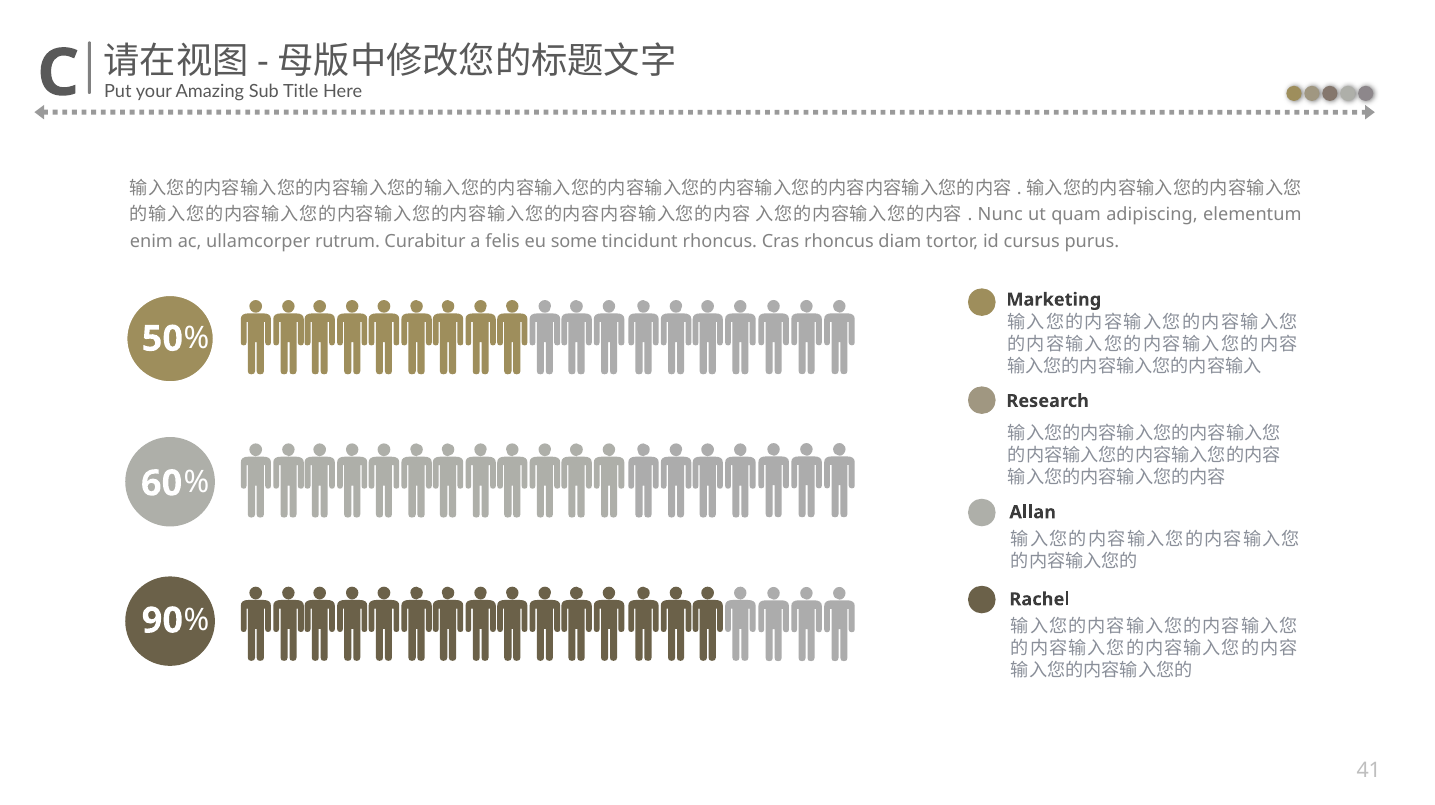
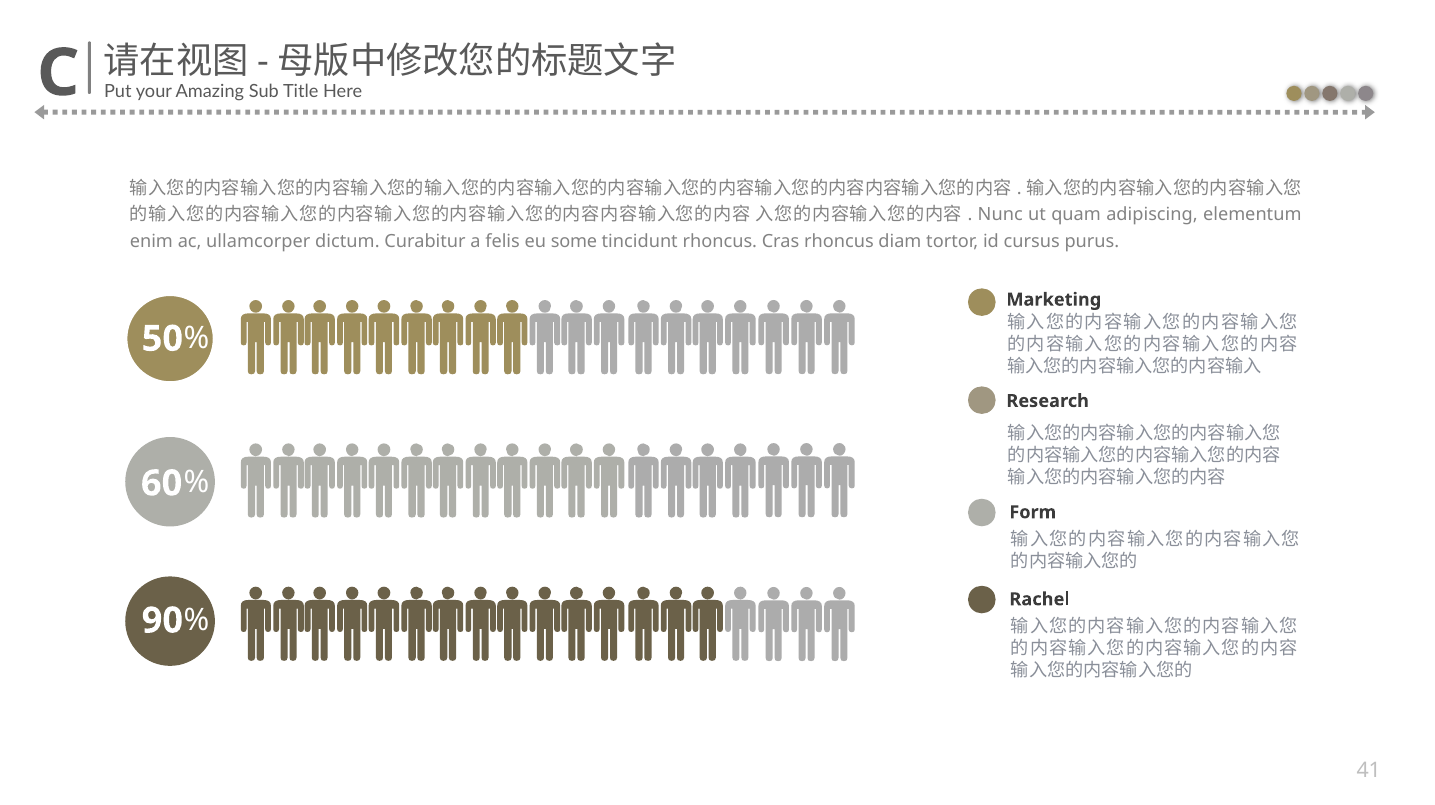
rutrum: rutrum -> dictum (347, 241)
Allan: Allan -> Form (1033, 512)
